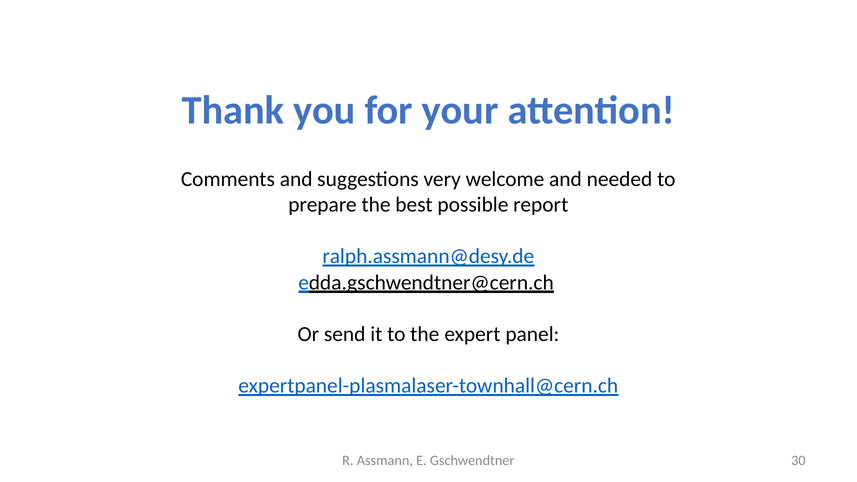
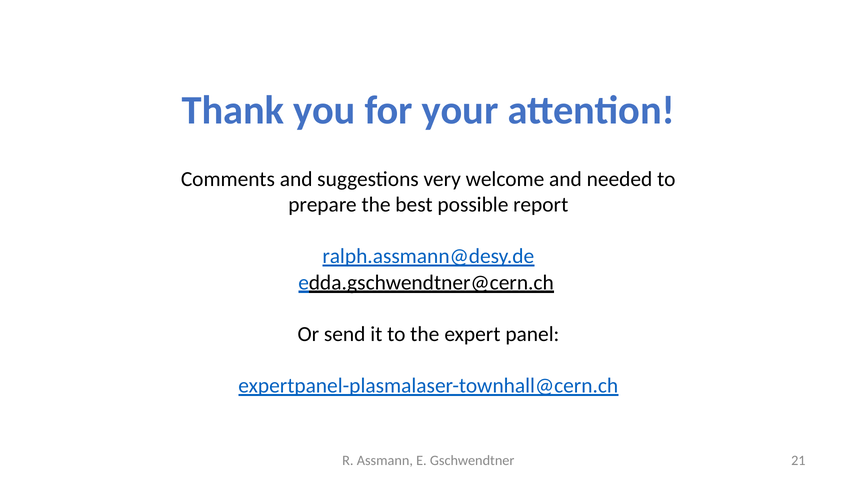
30: 30 -> 21 (798, 460)
